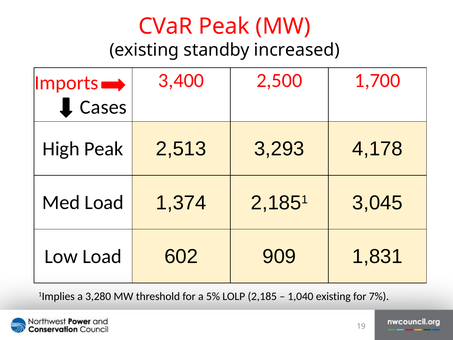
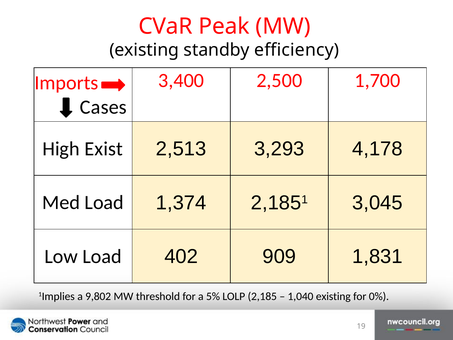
increased: increased -> efficiency (297, 50)
High Peak: Peak -> Exist (104, 149)
602: 602 -> 402 (181, 256)
3,280: 3,280 -> 9,802 (98, 296)
7%: 7% -> 0% (379, 296)
